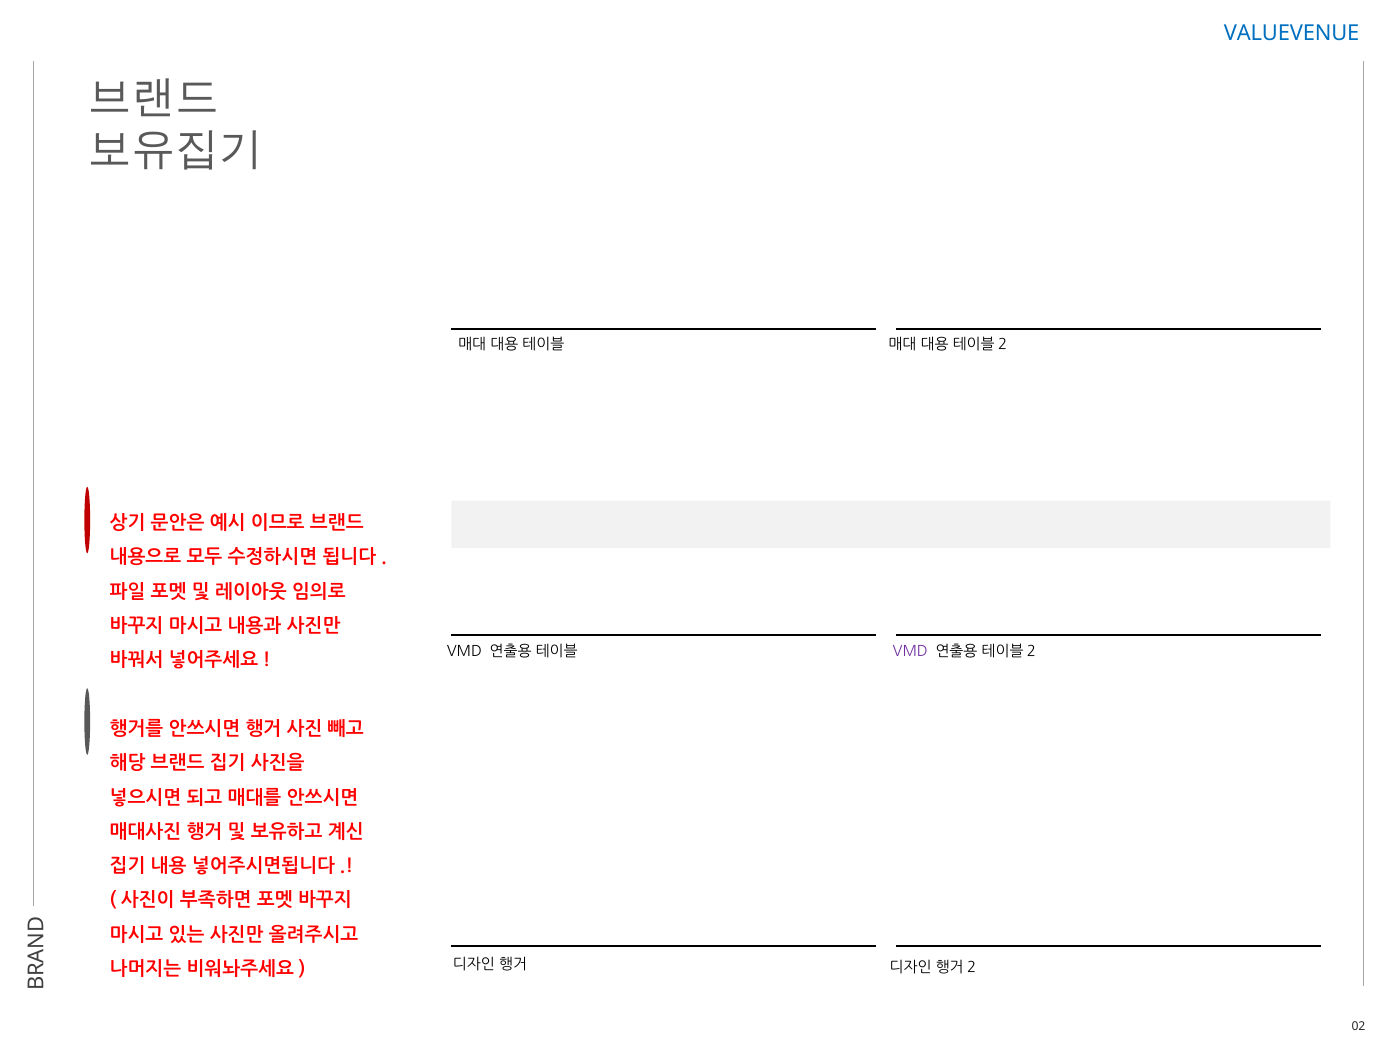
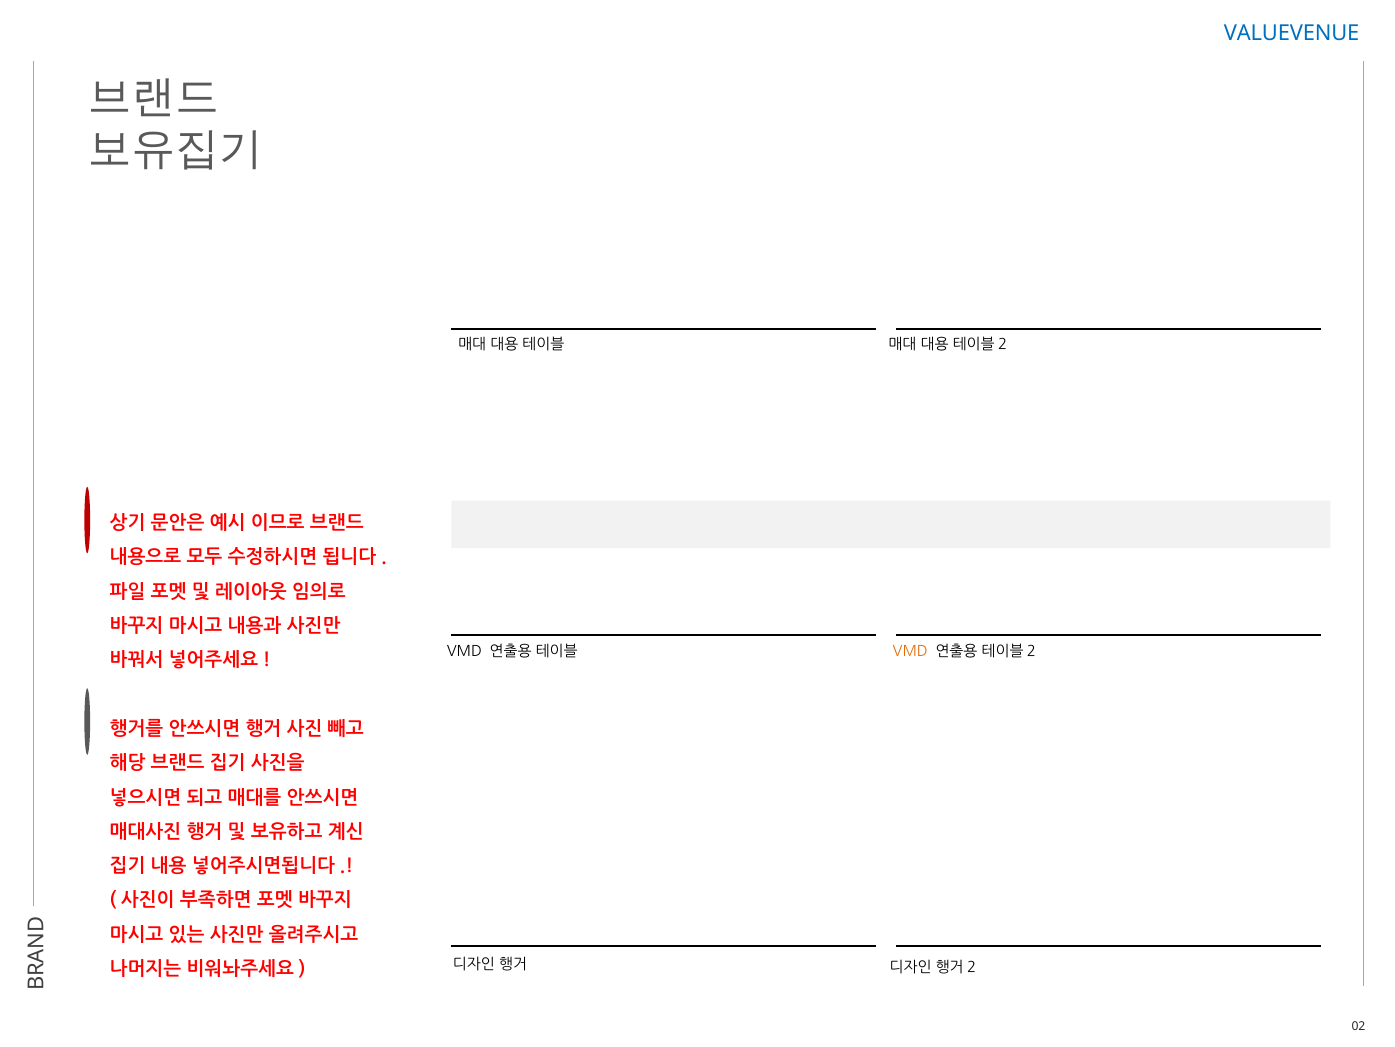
VMD colour: purple -> orange (910, 651)
